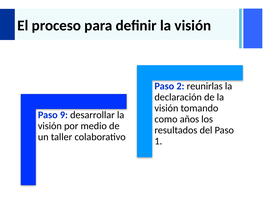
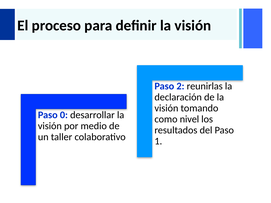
9: 9 -> 0 (64, 115)
años: años -> nivel (189, 119)
